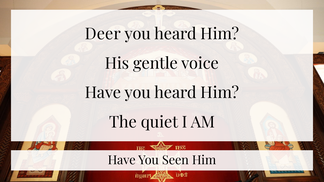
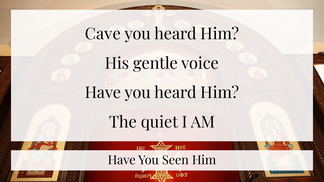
Deer: Deer -> Cave (103, 34)
